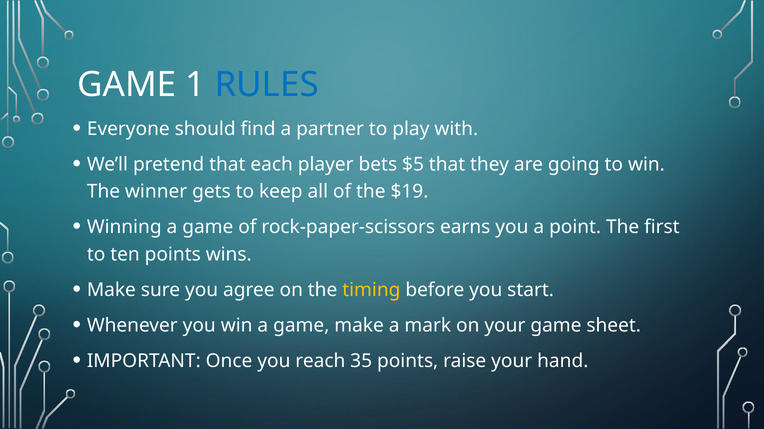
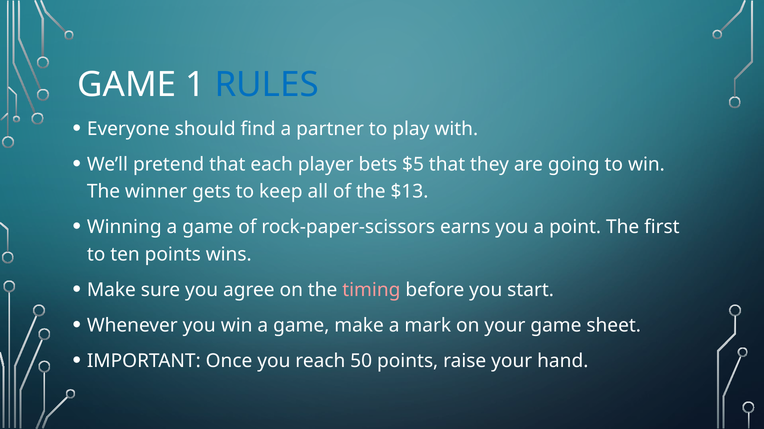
$19: $19 -> $13 (409, 192)
timing colour: yellow -> pink (371, 290)
35: 35 -> 50 (361, 361)
